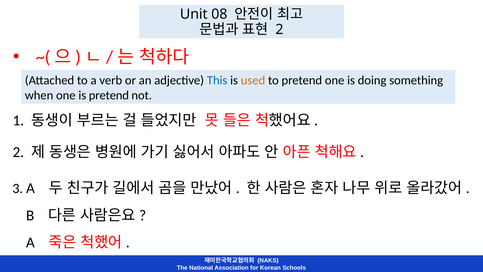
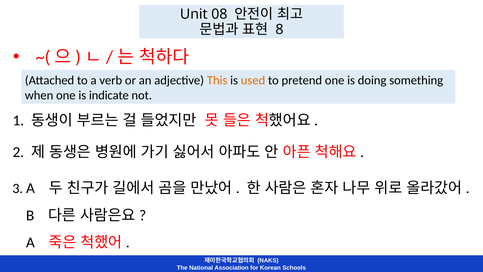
2: 2 -> 8 (279, 29)
This colour: blue -> orange (217, 80)
is pretend: pretend -> indicate (109, 95)
